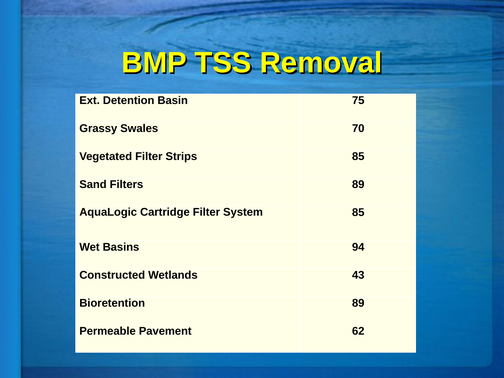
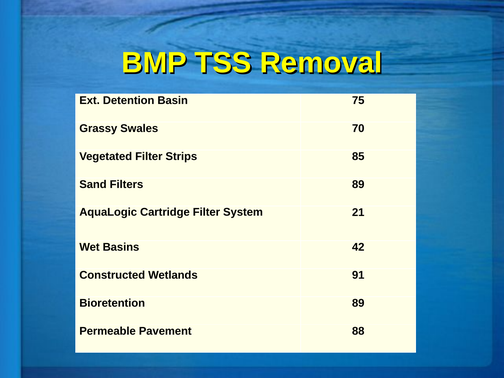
System 85: 85 -> 21 (358, 212)
94: 94 -> 42 (358, 247)
43: 43 -> 91 (358, 275)
62: 62 -> 88 (358, 331)
